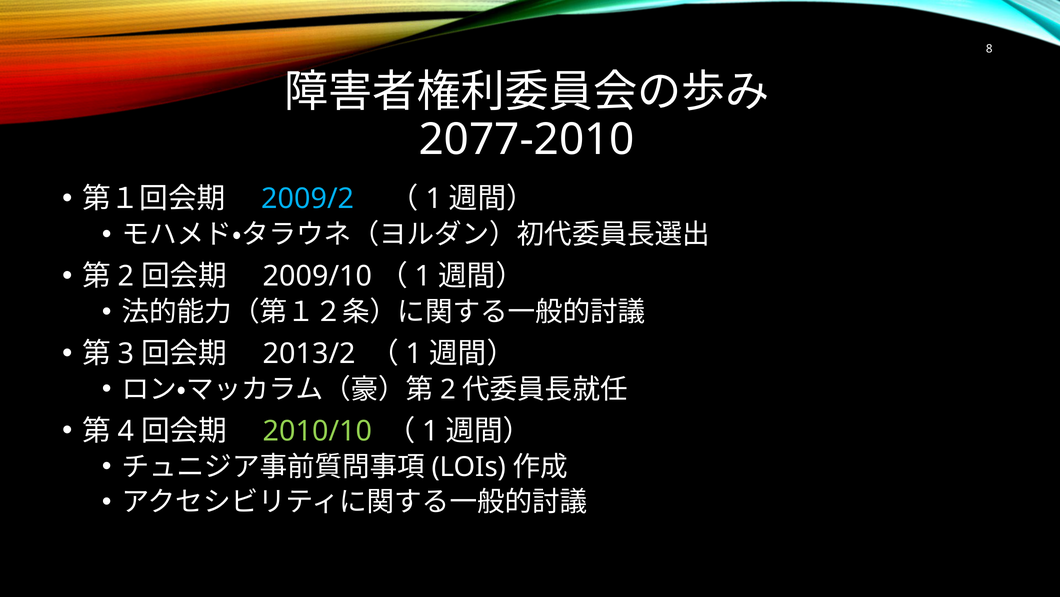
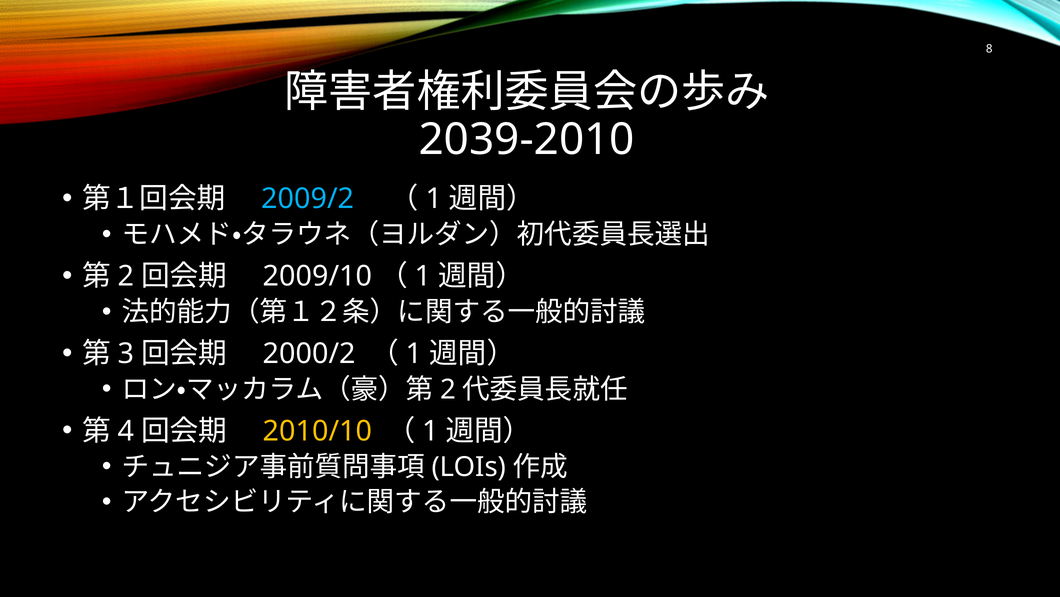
2077-2010: 2077-2010 -> 2039-2010 (527, 140)
2013/2: 2013/2 -> 2000/2 (309, 353)
2010/10 colour: light green -> yellow (318, 430)
